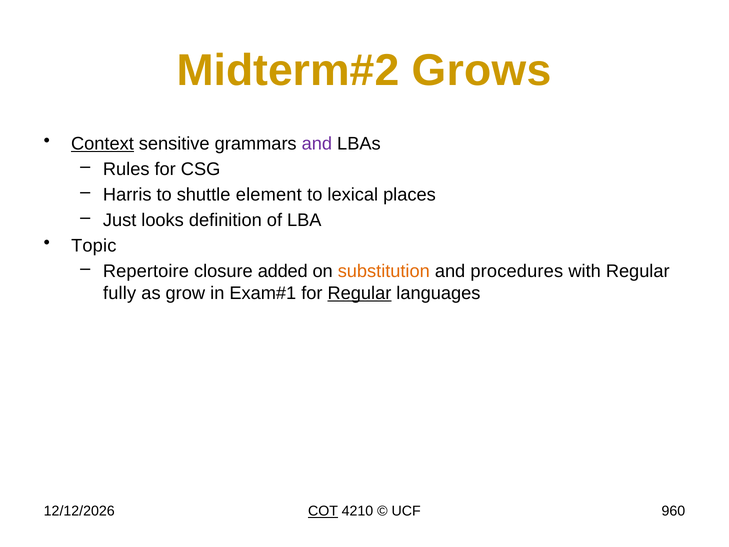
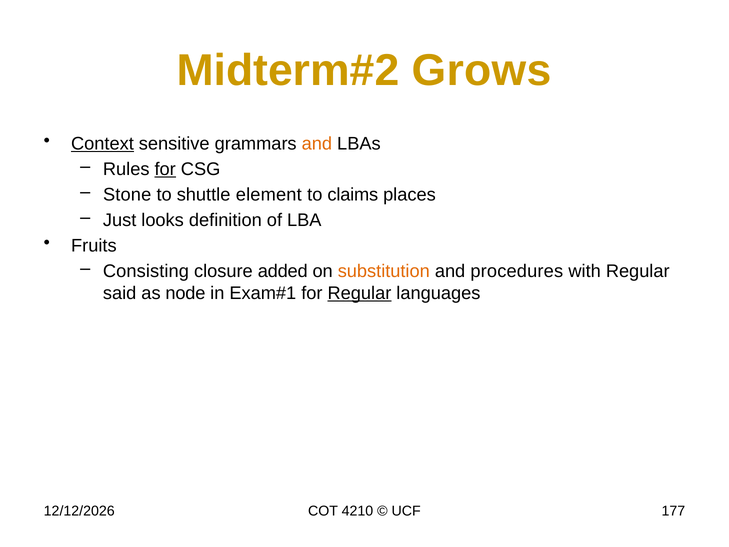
and colour: purple -> orange (317, 143)
for underline: none -> present (165, 169)
Harris: Harris -> Stone (127, 194)
lexical: lexical -> claims (353, 194)
Topic: Topic -> Fruits (94, 245)
Repertoire: Repertoire -> Consisting (146, 271)
fully: fully -> said (120, 293)
grow: grow -> node (185, 293)
COT underline: present -> none (323, 511)
960: 960 -> 177 (673, 511)
